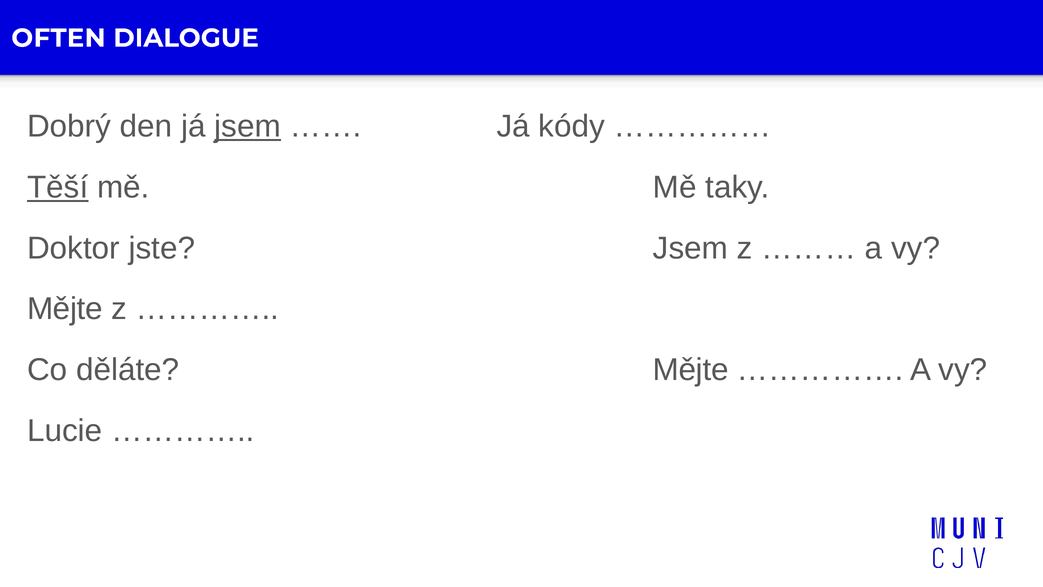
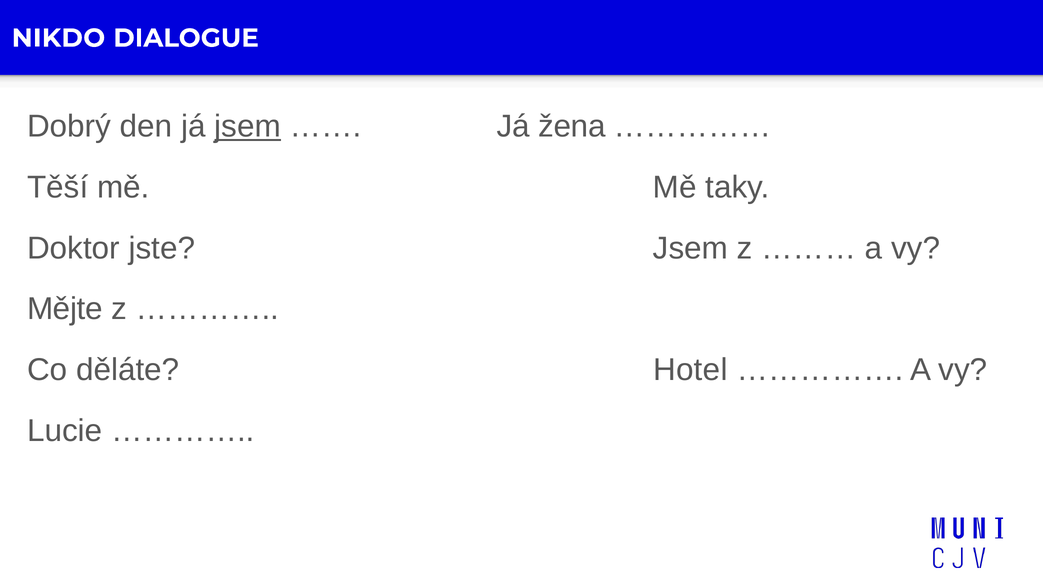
OFTEN: OFTEN -> NIKDO (58, 38)
kódy: kódy -> žena (572, 126)
Těší underline: present -> none (58, 187)
děláte Mějte: Mějte -> Hotel (690, 370)
